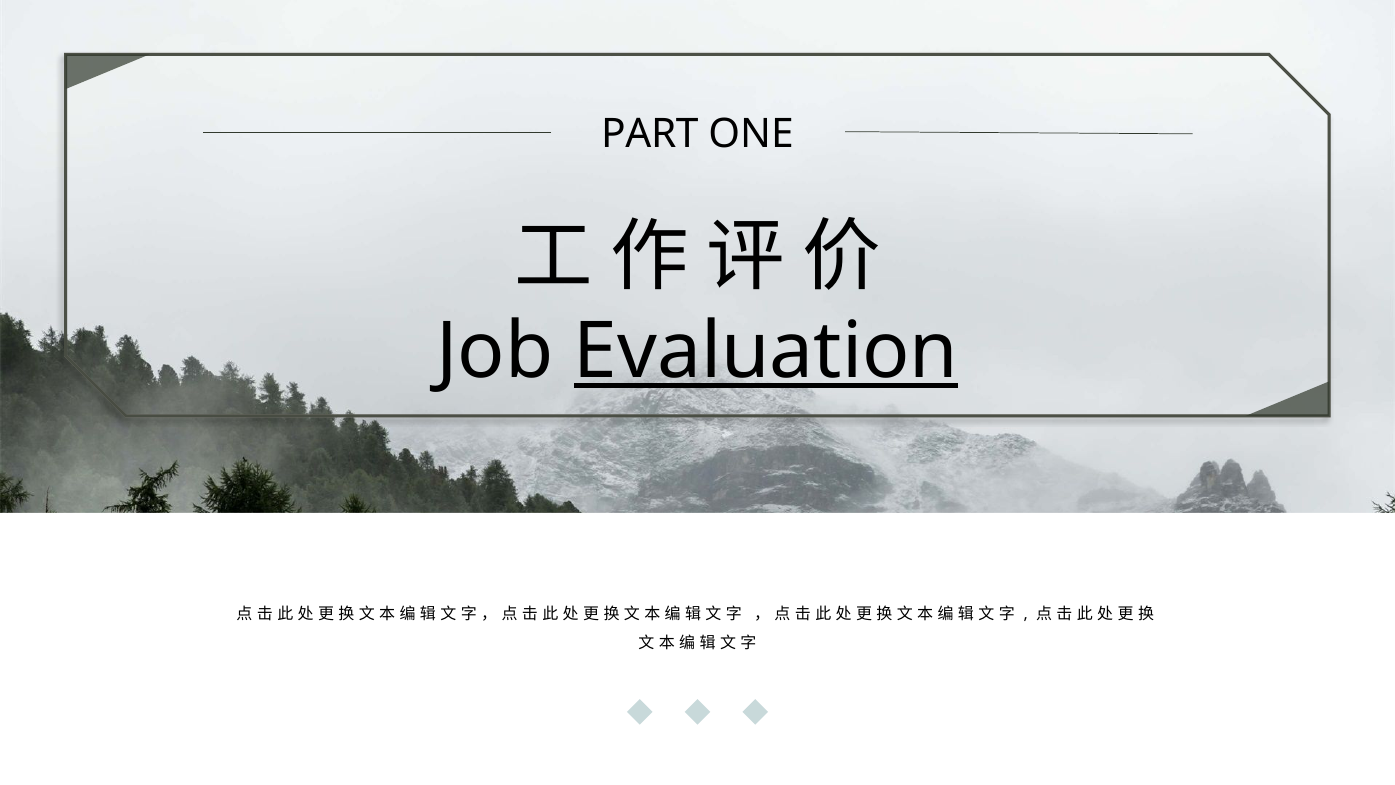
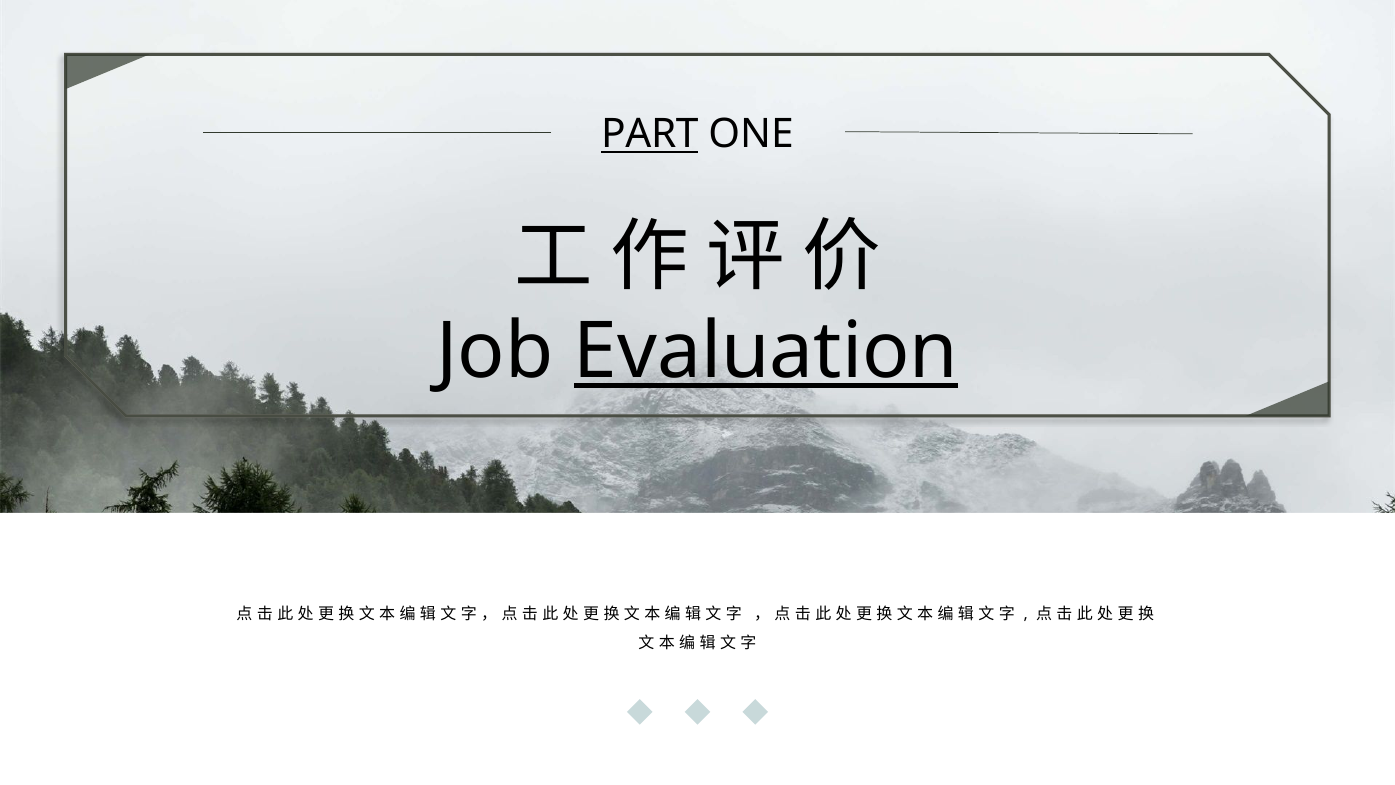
PART underline: none -> present (650, 134)
